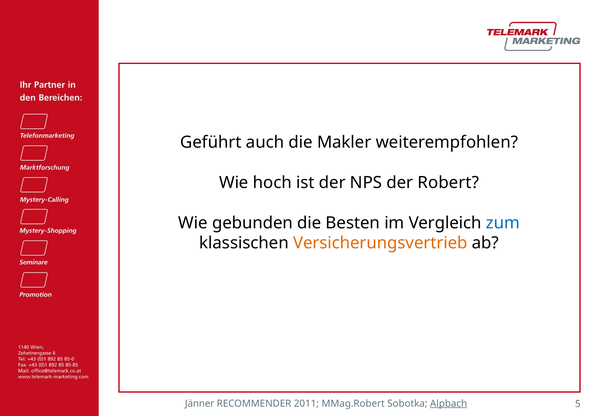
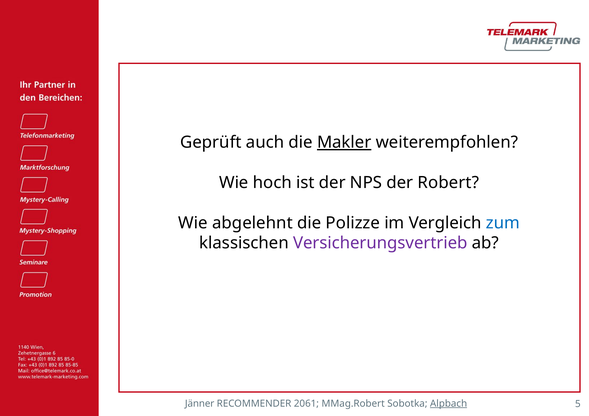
Geführt: Geführt -> Geprüft (211, 143)
Makler underline: none -> present (344, 143)
gebunden: gebunden -> abgelehnt (252, 223)
Besten: Besten -> Polizze (353, 223)
Versicherungsvertrieb colour: orange -> purple (380, 243)
2011: 2011 -> 2061 (306, 404)
